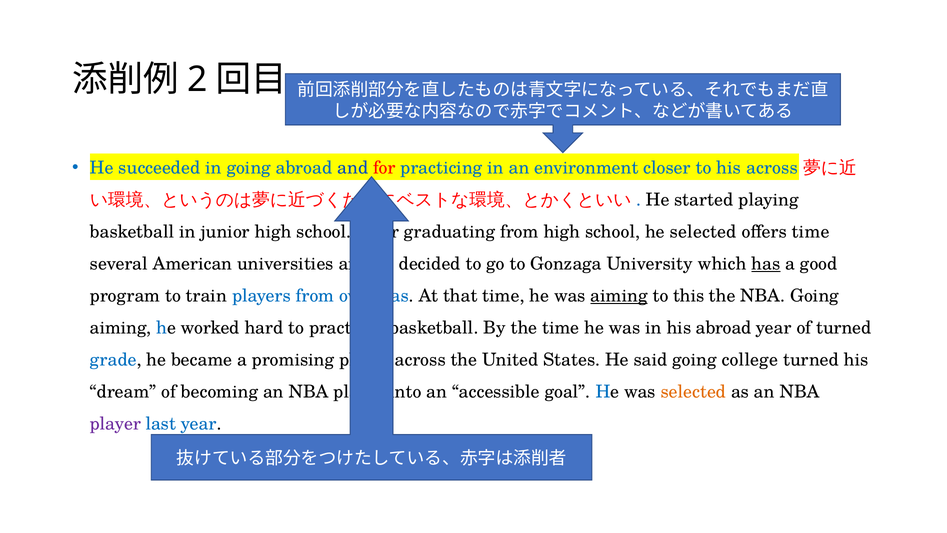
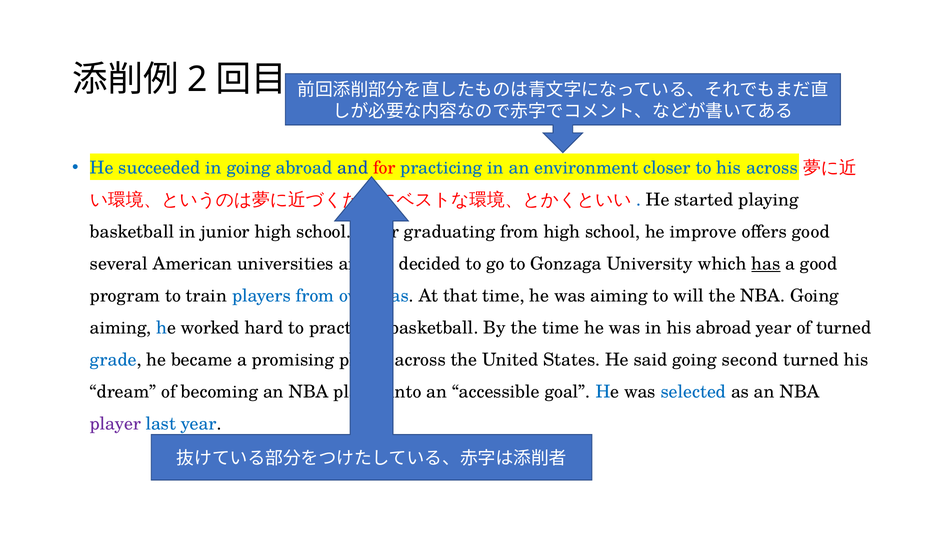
he selected: selected -> improve (703, 232)
offers time: time -> good (811, 232)
aiming underline: present -> none (619, 296)
this: this -> will (689, 296)
college: college -> second (750, 360)
selected colour: orange -> blue (693, 392)
